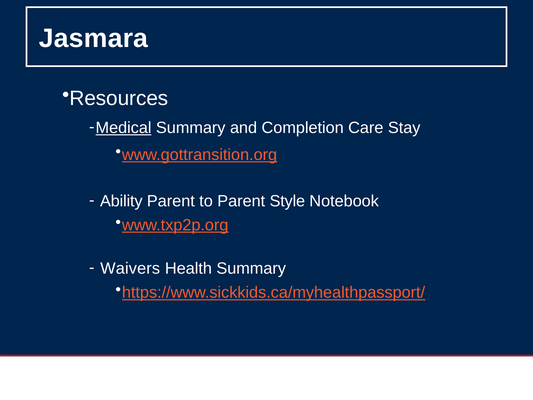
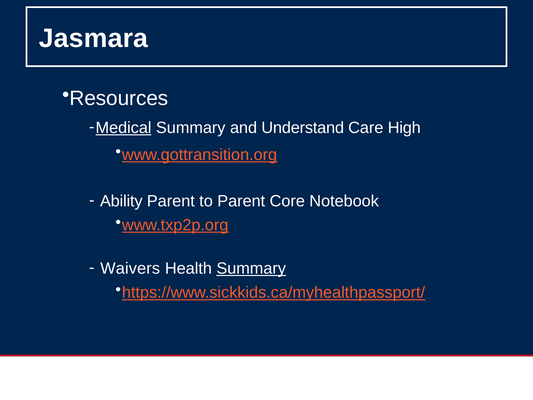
Completion: Completion -> Understand (303, 128)
Stay: Stay -> High (404, 128)
Style: Style -> Core (287, 201)
Summary underline: none -> present (251, 268)
